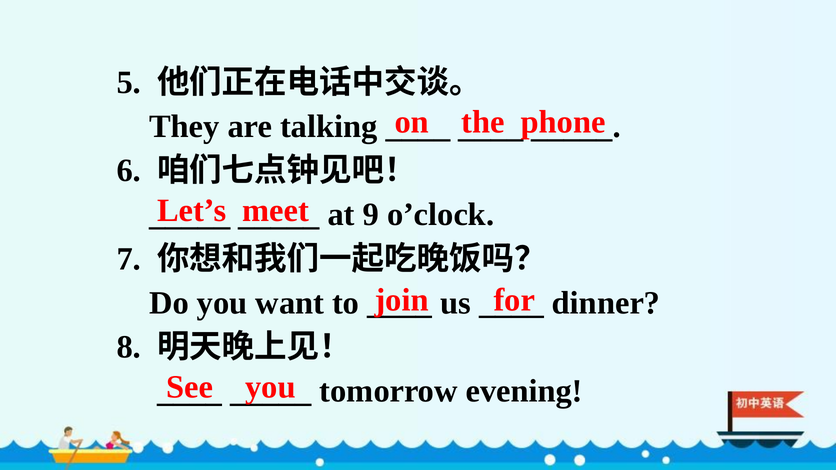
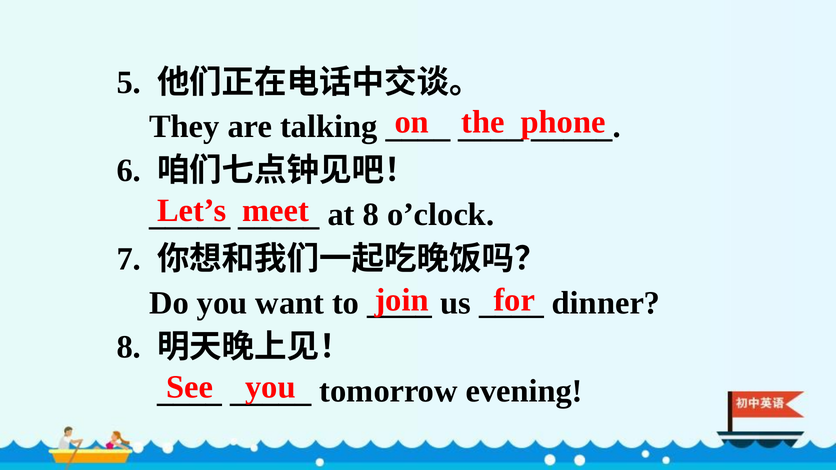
at 9: 9 -> 8 (371, 215)
